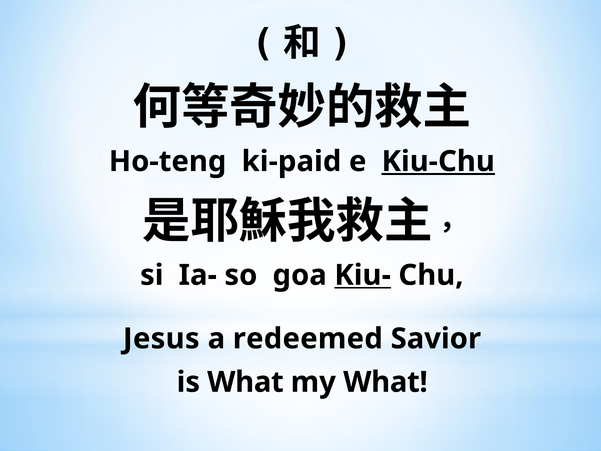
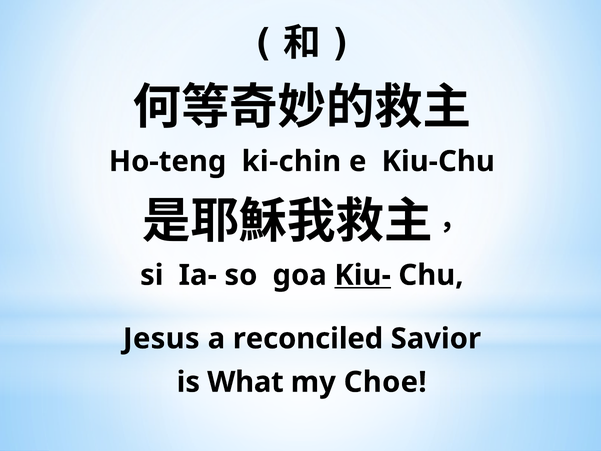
ki-paid: ki-paid -> ki-chin (291, 161)
Kiu-Chu underline: present -> none (438, 161)
redeemed: redeemed -> reconciled (308, 339)
my What: What -> Choe (385, 382)
